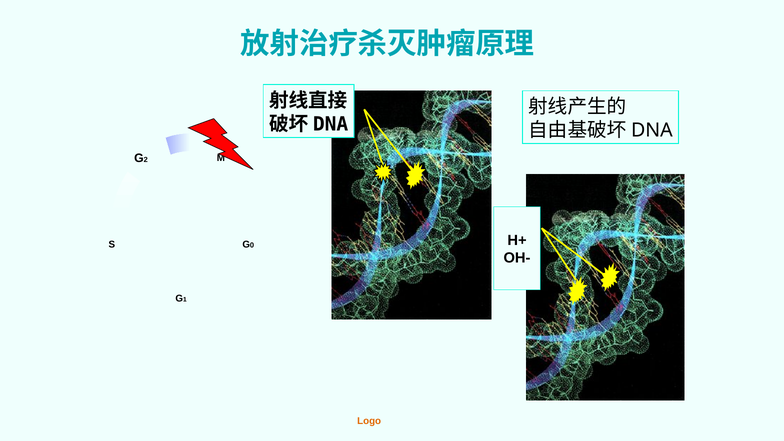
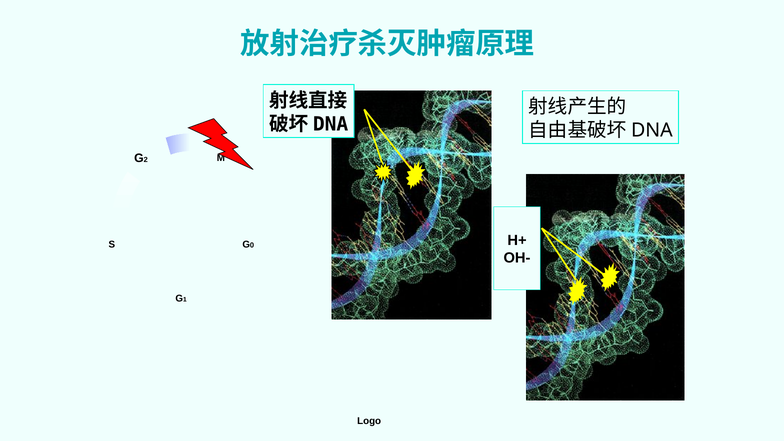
Logo colour: orange -> black (369, 421)
